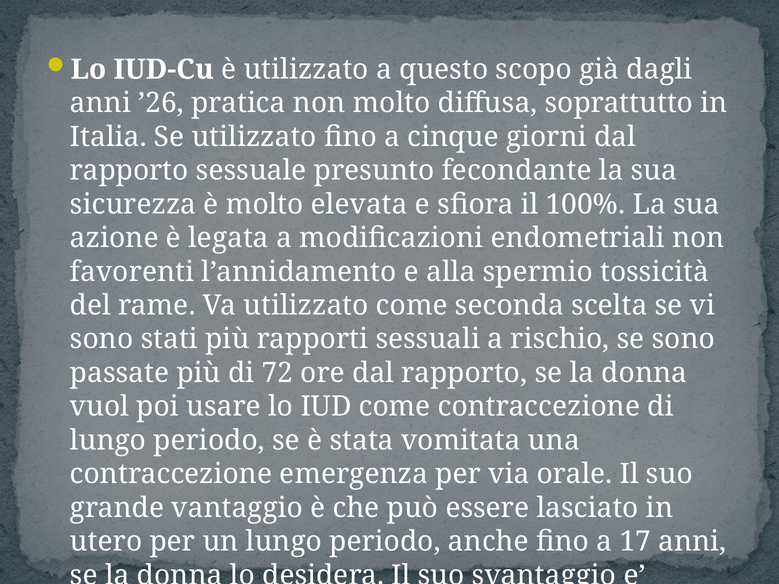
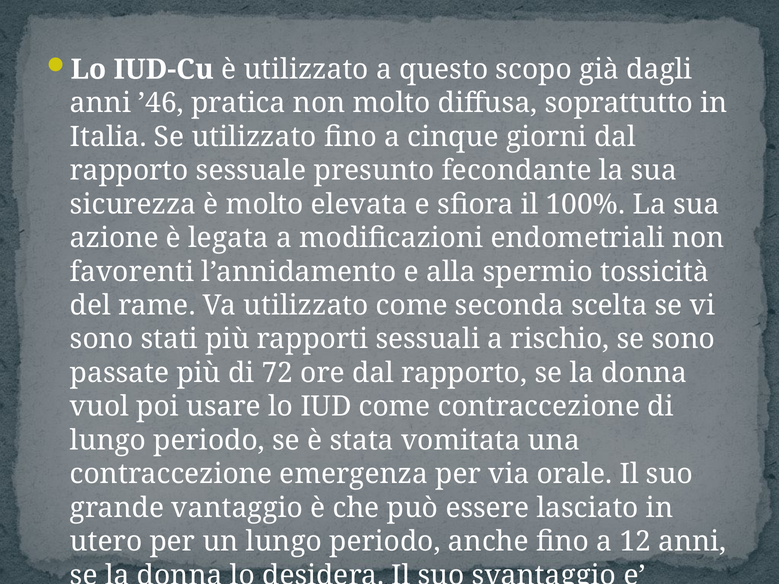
’26: ’26 -> ’46 (161, 103)
17: 17 -> 12 (635, 542)
